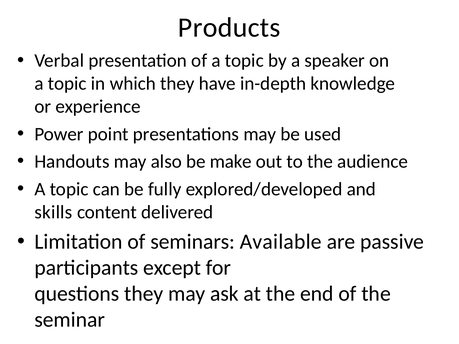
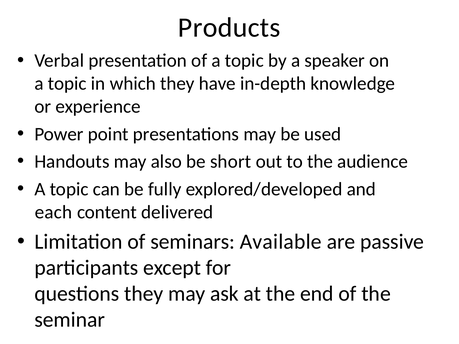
make: make -> short (231, 162)
skills: skills -> each (53, 212)
